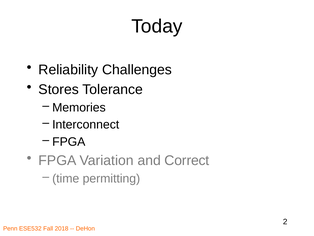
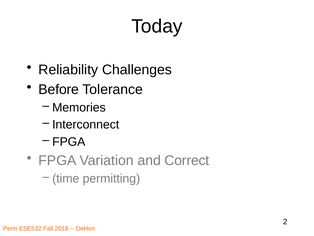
Stores: Stores -> Before (59, 89)
